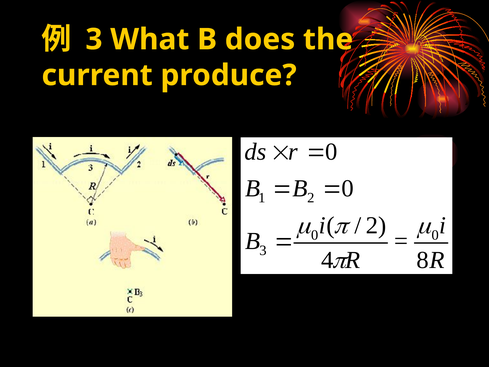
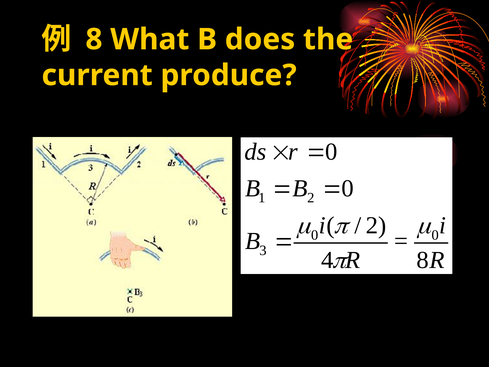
3: 3 -> 8 (94, 39)
